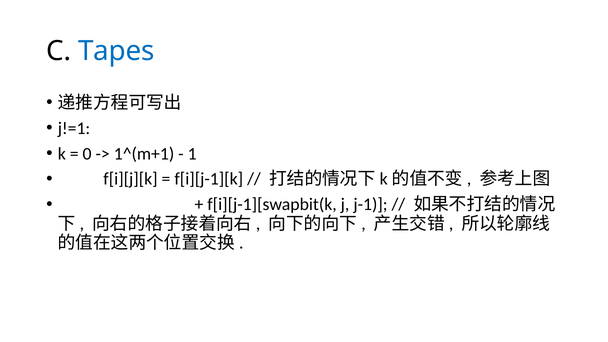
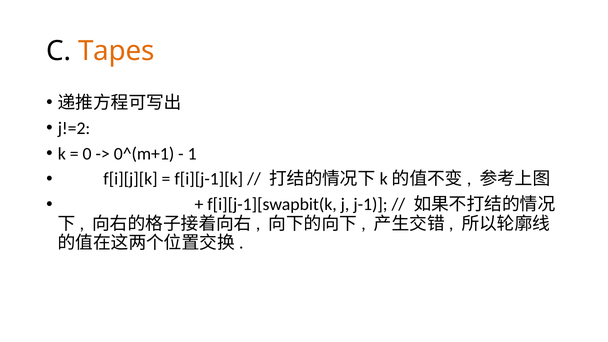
Tapes colour: blue -> orange (116, 51)
j!=1: j!=1 -> j!=2 (74, 128)
1^(m+1: 1^(m+1 -> 0^(m+1 (144, 154)
